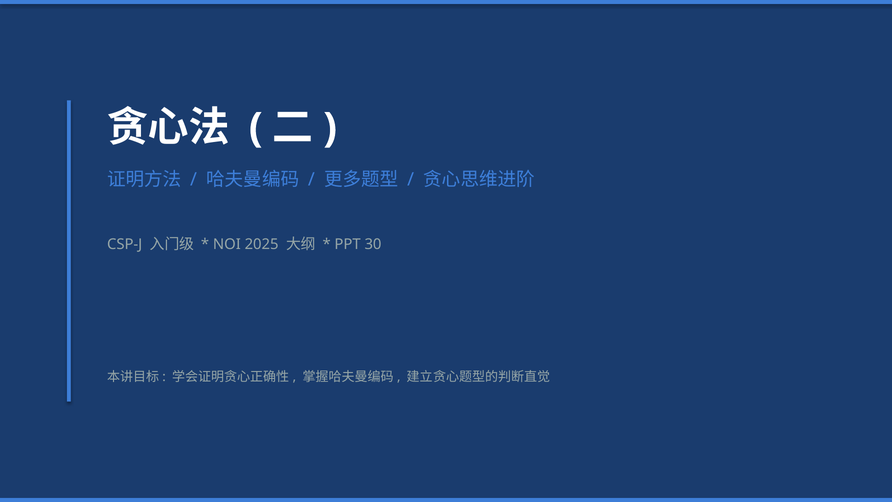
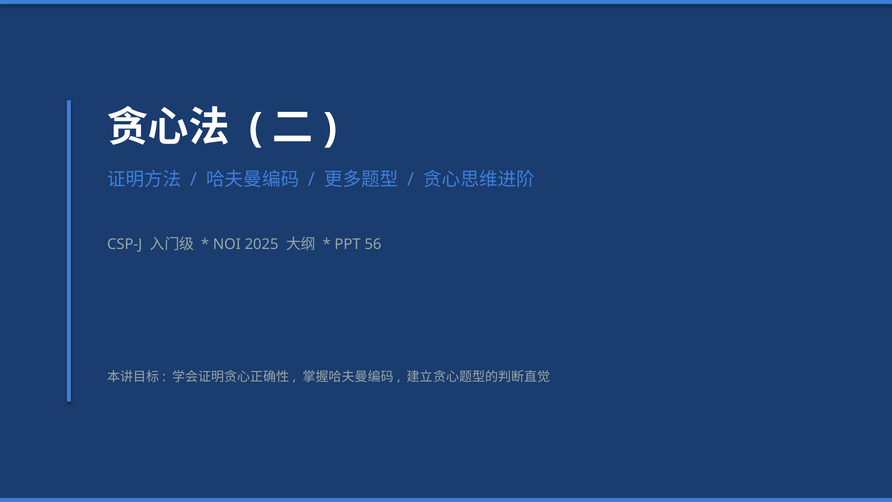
30: 30 -> 56 (373, 244)
